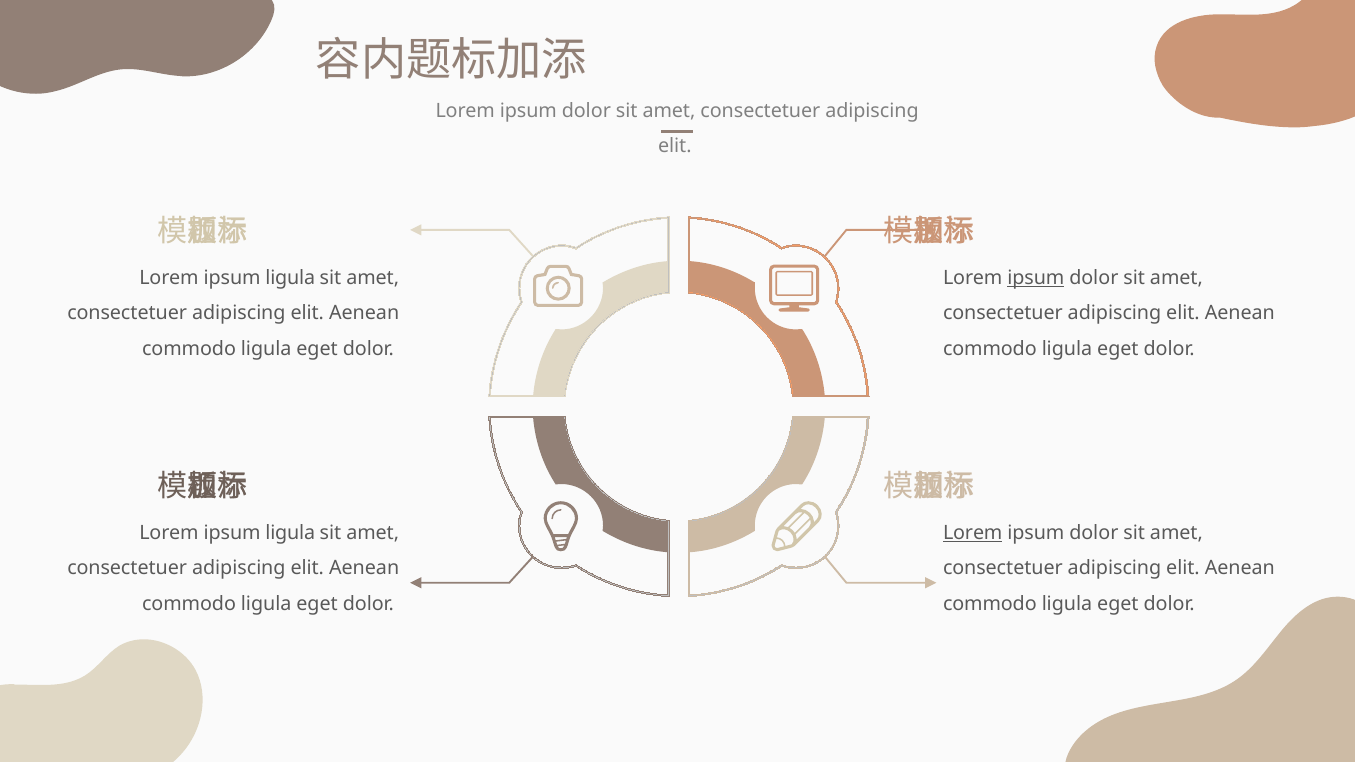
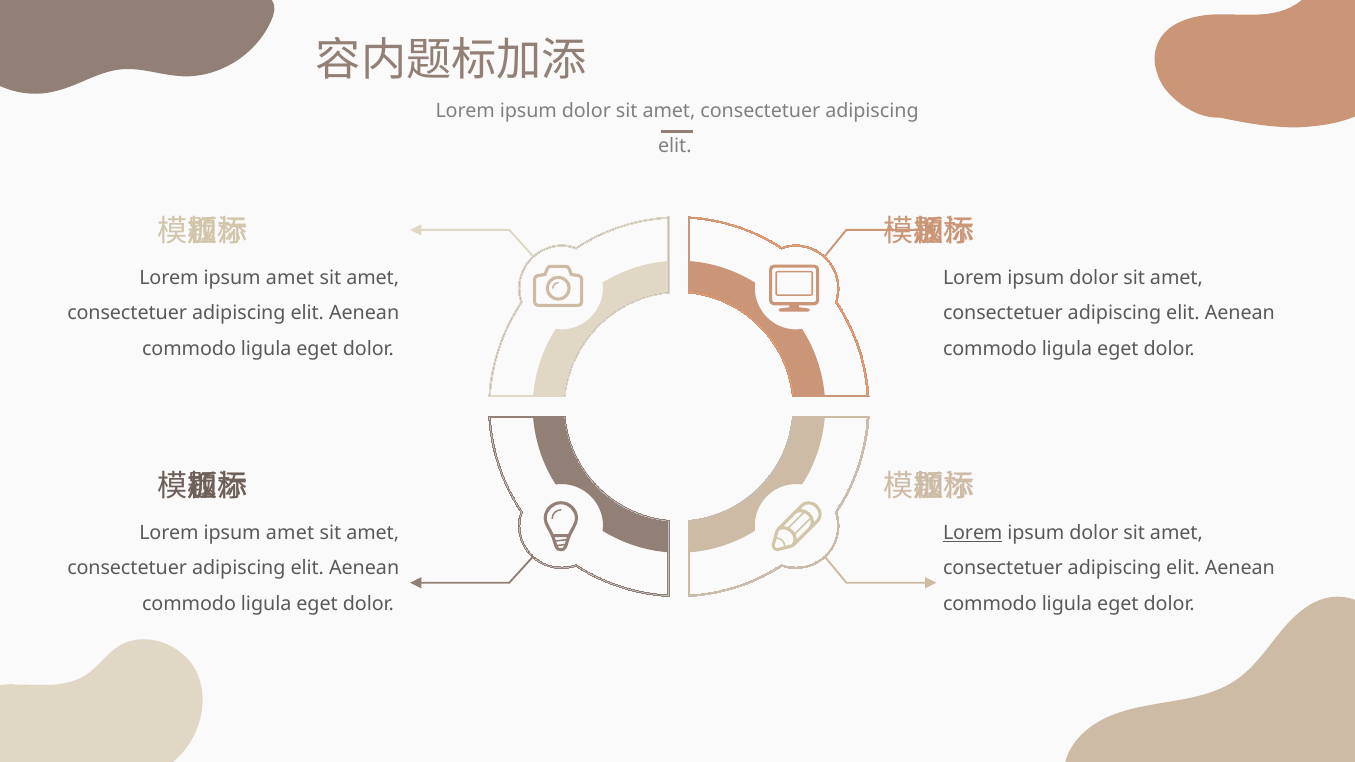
ligula: ligula -> amet (290, 278)
ipsum underline: present -> none (1036, 278)
ligula: ligula -> amet (290, 533)
